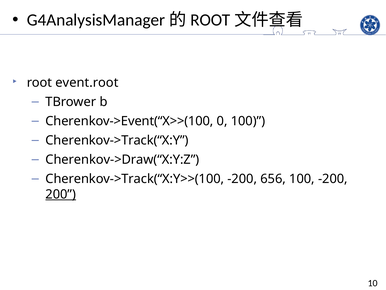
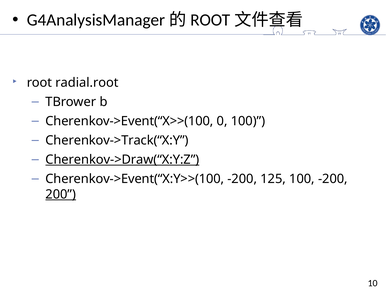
event.root: event.root -> radial.root (87, 83)
Cherenkov->Draw(“X:Y:Z underline: none -> present (122, 159)
Cherenkov->Track(“X:Y>>(100: Cherenkov->Track(“X:Y>>(100 -> Cherenkov->Event(“X:Y>>(100 (135, 179)
656: 656 -> 125 (273, 179)
